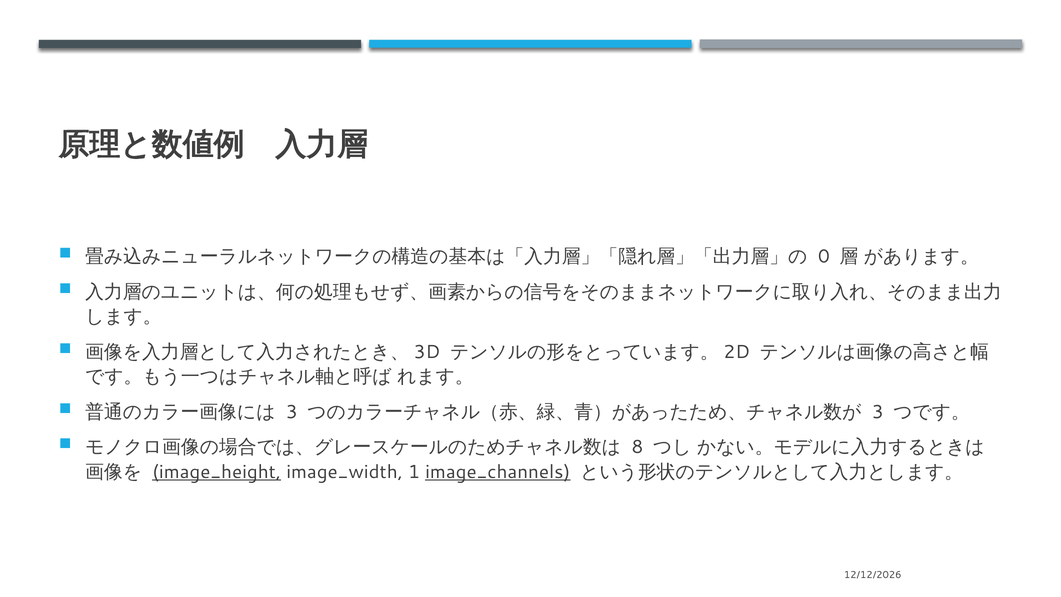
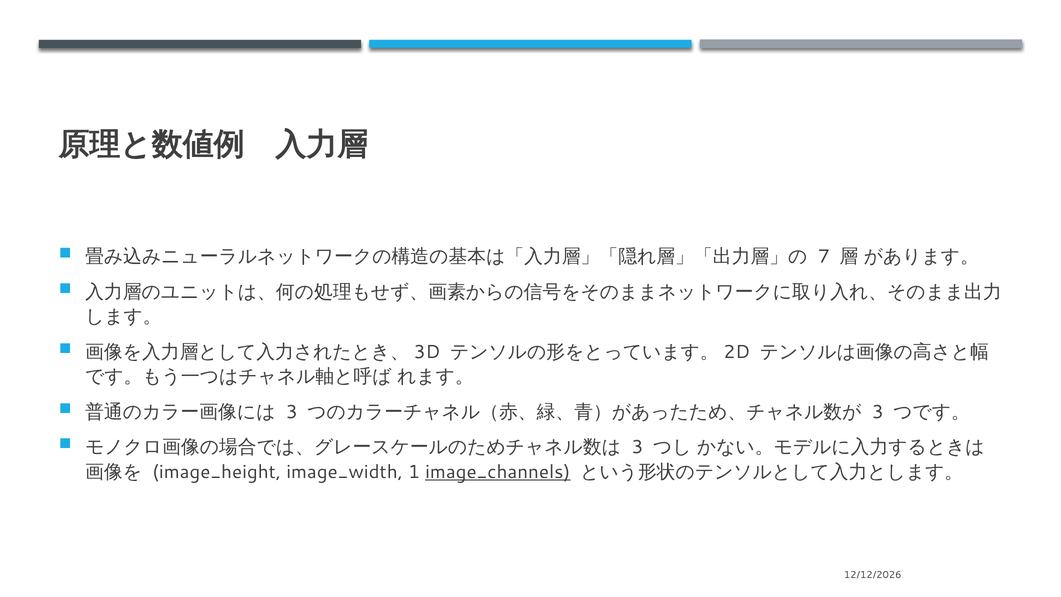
0: 0 -> 7 (824, 257)
8: 8 -> 3 (637, 447)
image_height underline: present -> none (217, 472)
